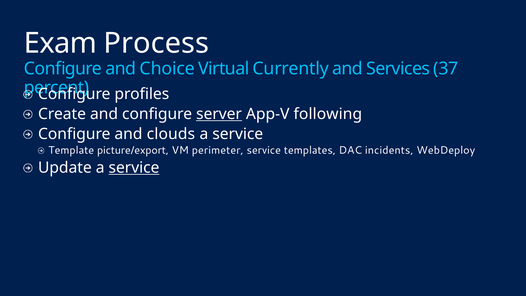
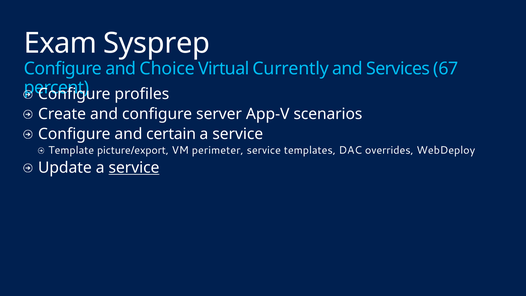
Process: Process -> Sysprep (157, 43)
37: 37 -> 67 (446, 69)
server underline: present -> none (219, 114)
following: following -> scenarios (328, 114)
clouds: clouds -> certain (171, 134)
incidents: incidents -> overrides (389, 150)
